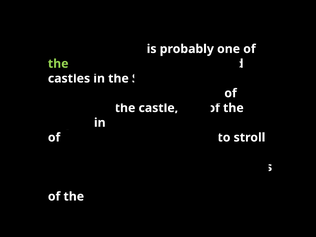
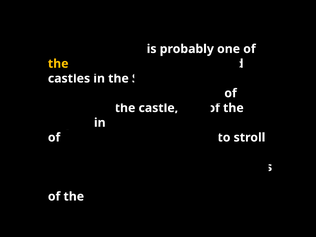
the colour: light green -> yellow (58, 64)
